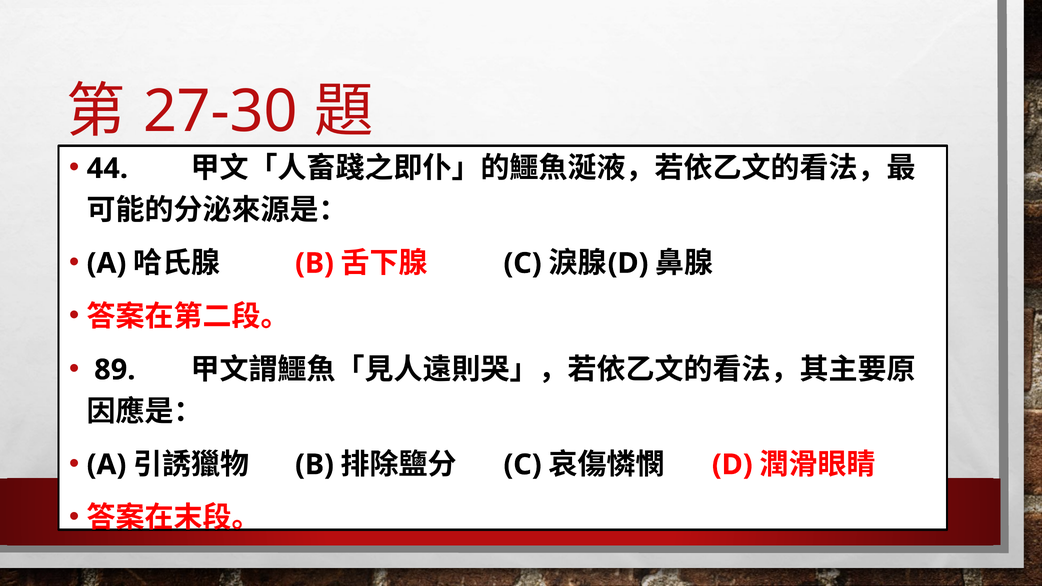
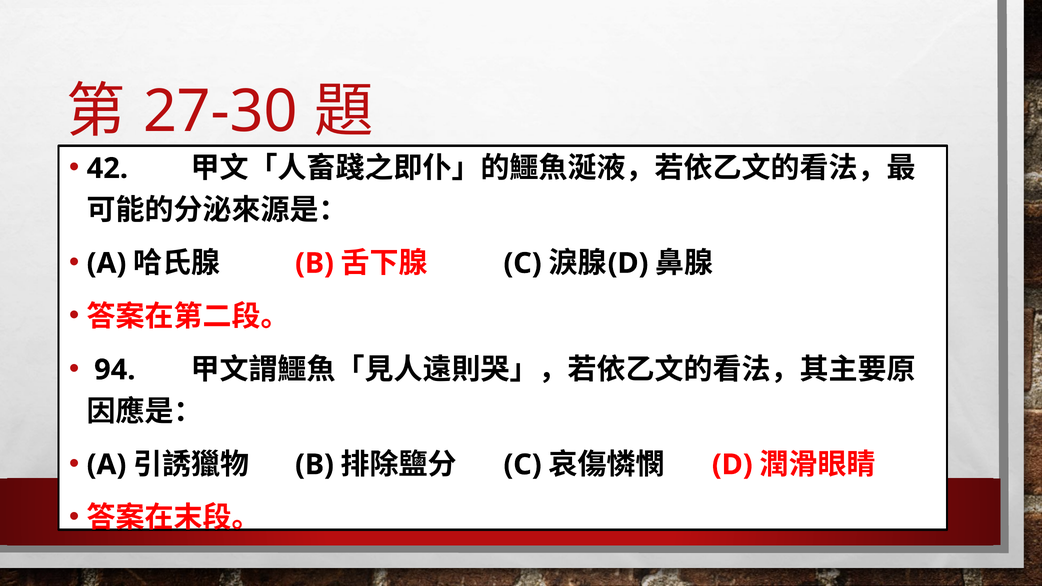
44: 44 -> 42 (107, 168)
89: 89 -> 94 (115, 370)
